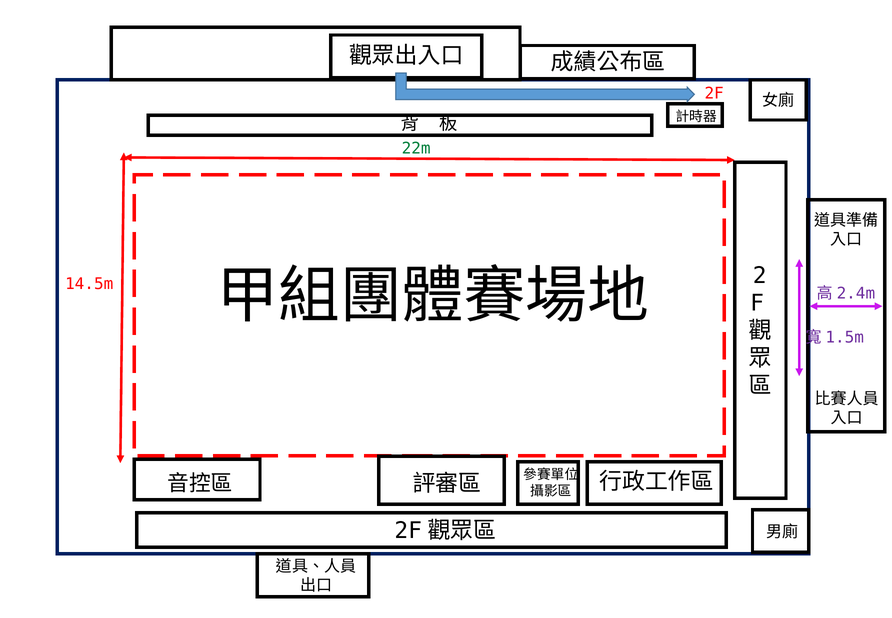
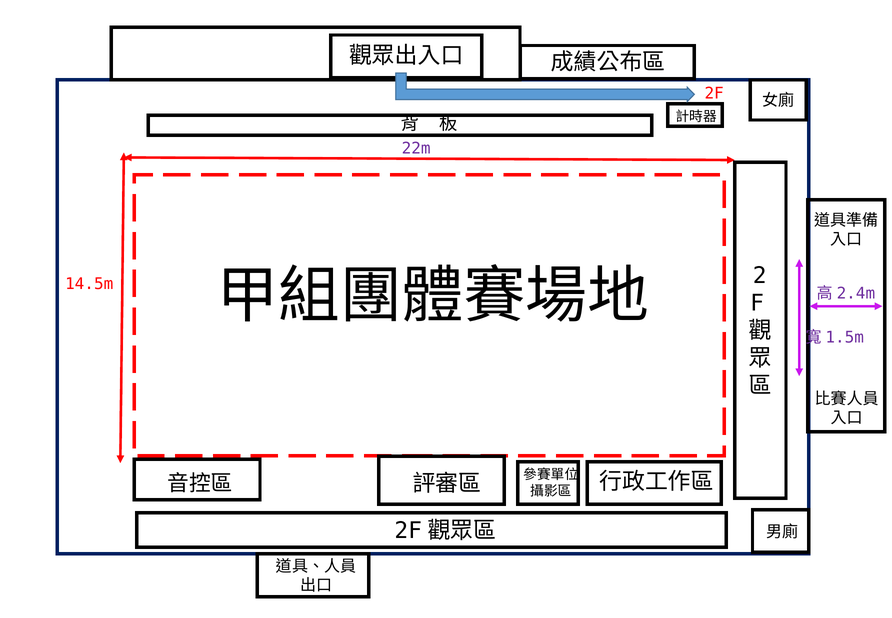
22m colour: green -> purple (416, 148)
